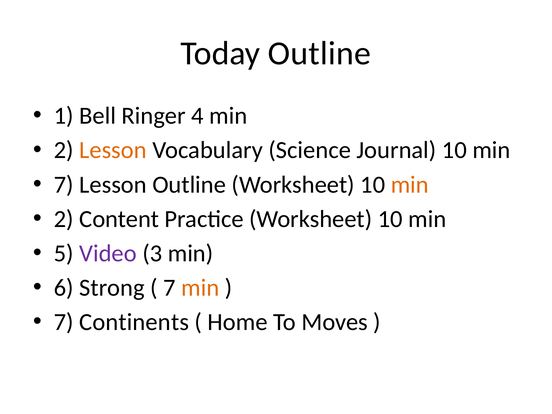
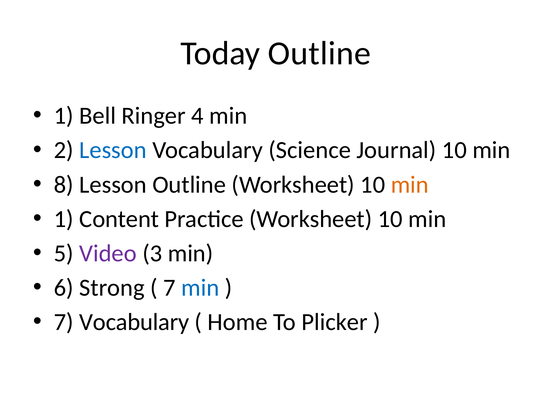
Lesson colour: orange -> blue (113, 150)
7: 7 -> 8 (64, 185)
2: 2 -> 1 (64, 219)
min colour: orange -> blue (200, 288)
7 Continents: Continents -> Vocabulary (134, 322)
Moves: Moves -> Plicker (335, 322)
